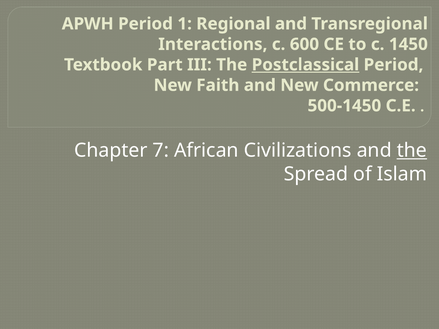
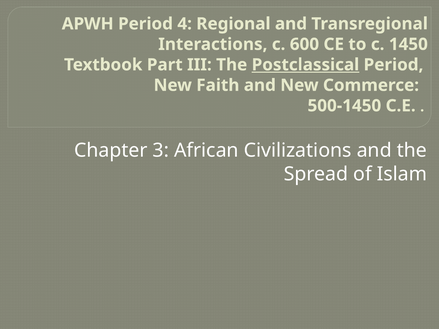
1: 1 -> 4 (185, 24)
7: 7 -> 3 (161, 151)
the underline: present -> none (412, 151)
